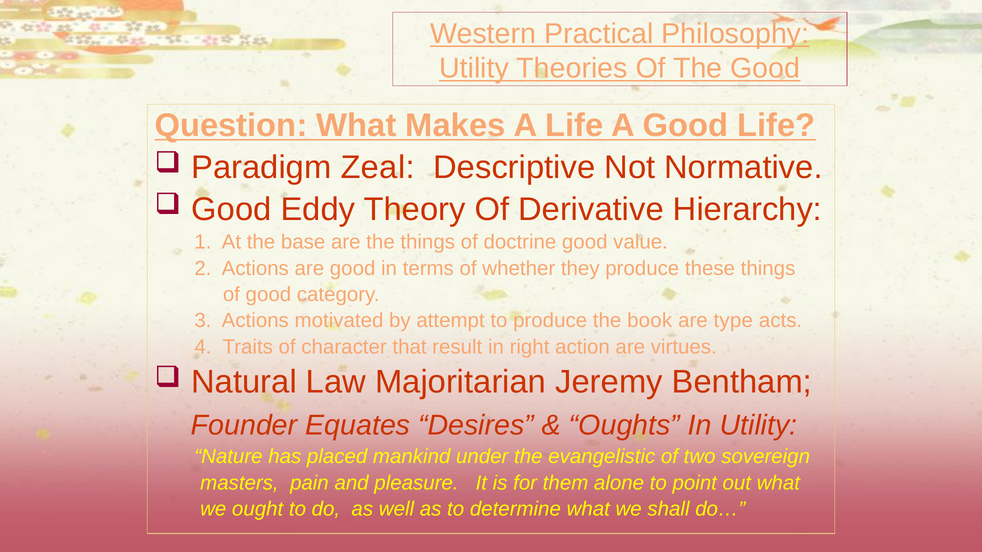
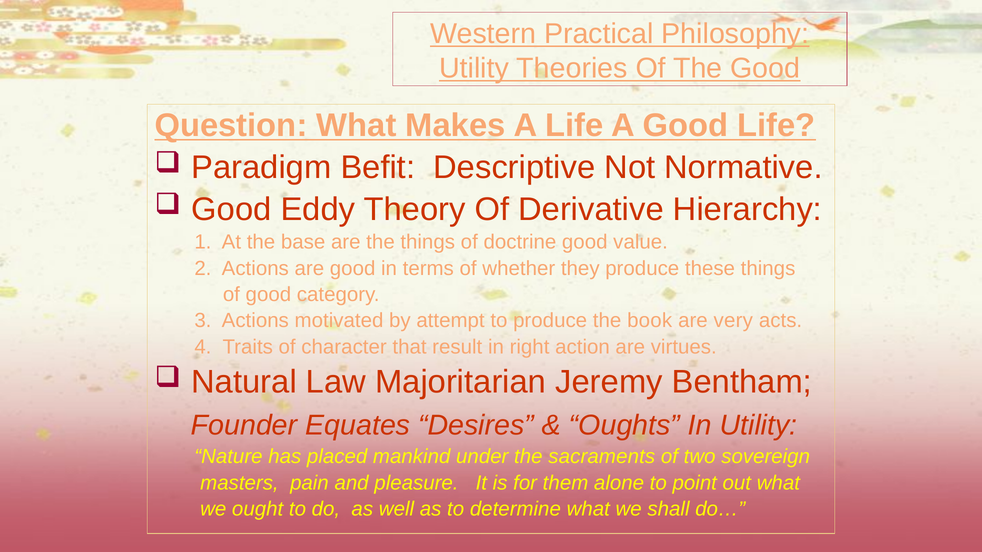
Zeal: Zeal -> Befit (378, 167)
type: type -> very (733, 321)
evangelistic: evangelistic -> sacraments (602, 457)
